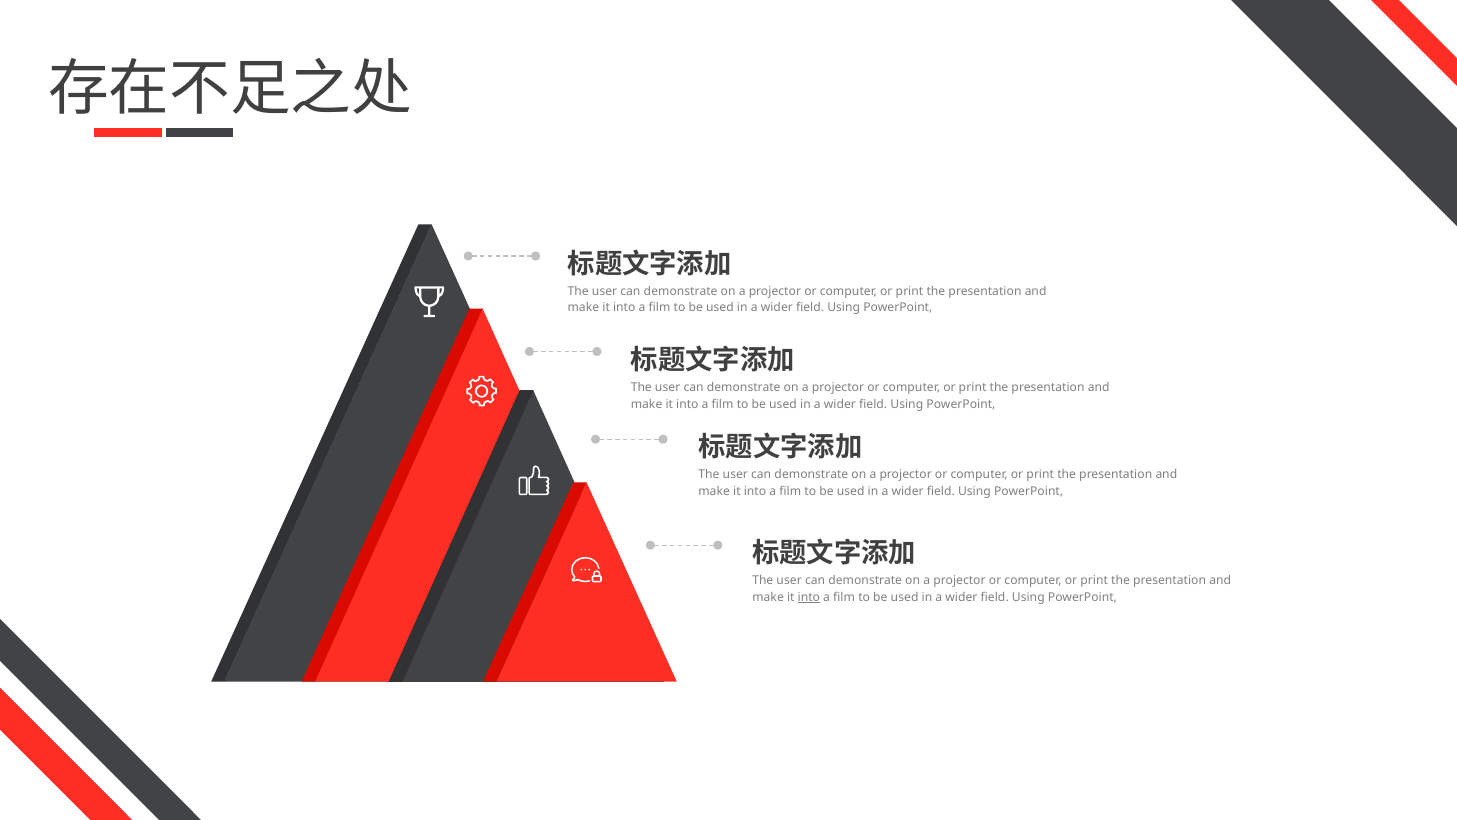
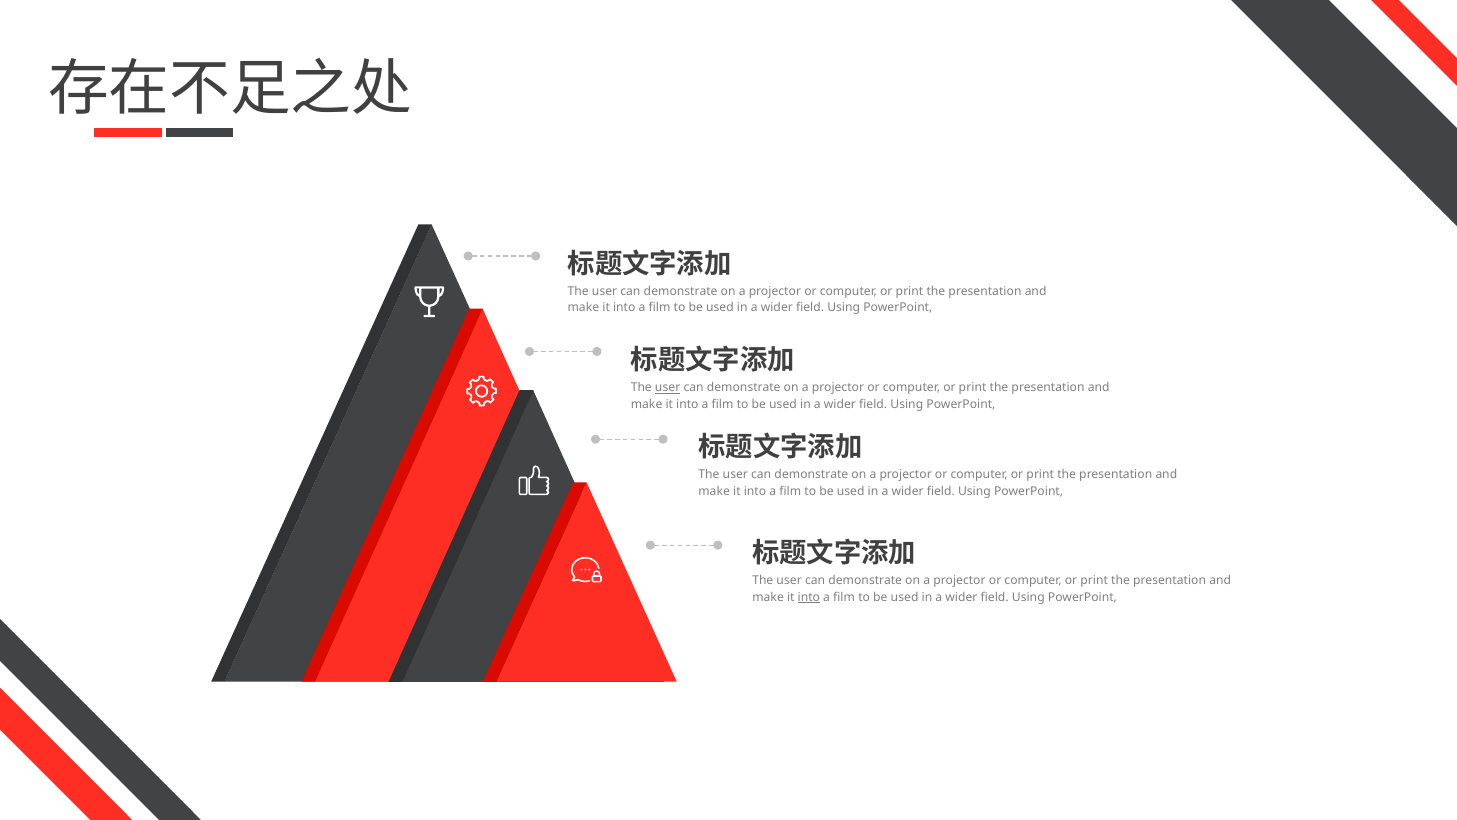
user underline: none -> present (668, 388)
